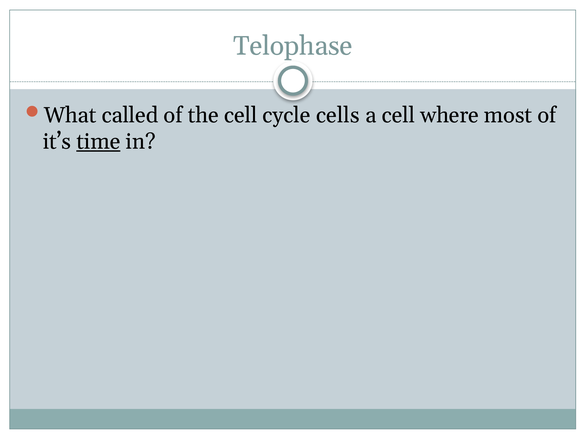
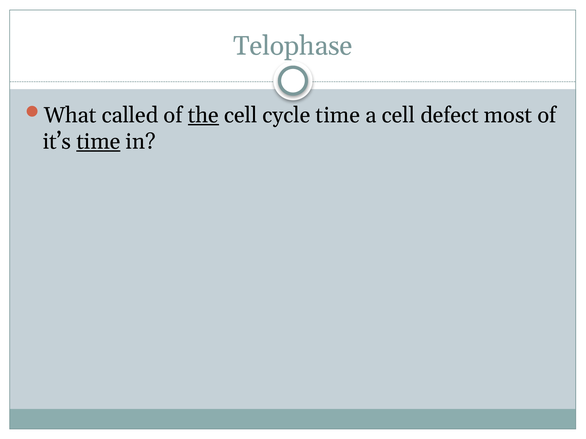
the underline: none -> present (203, 115)
cycle cells: cells -> time (338, 115)
where: where -> defect (449, 115)
